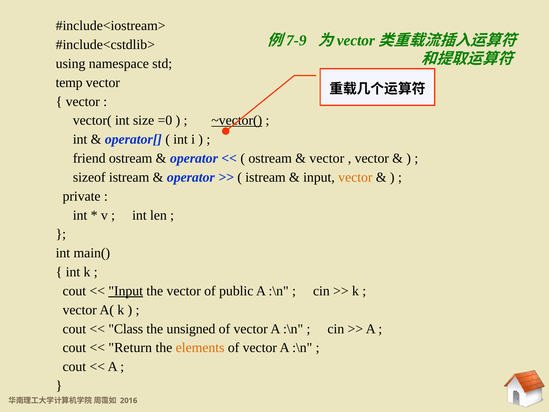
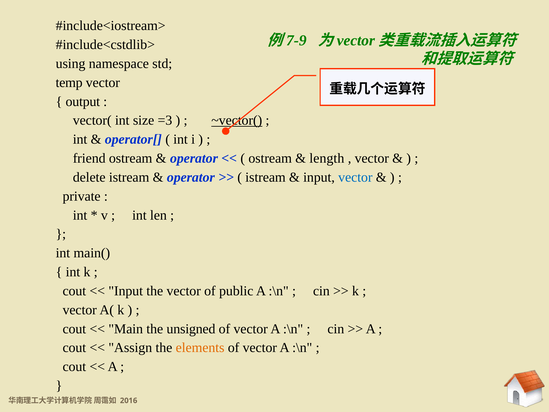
vector: vector -> output (83, 101)
=0: =0 -> =3 (165, 120)
vector: vector -> length (327, 158)
sizeof: sizeof -> delete (89, 177)
vector colour: orange -> blue (355, 177)
Input underline: present -> none (126, 291)
Class: Class -> Main (126, 329)
Return: Return -> Assign (130, 348)
